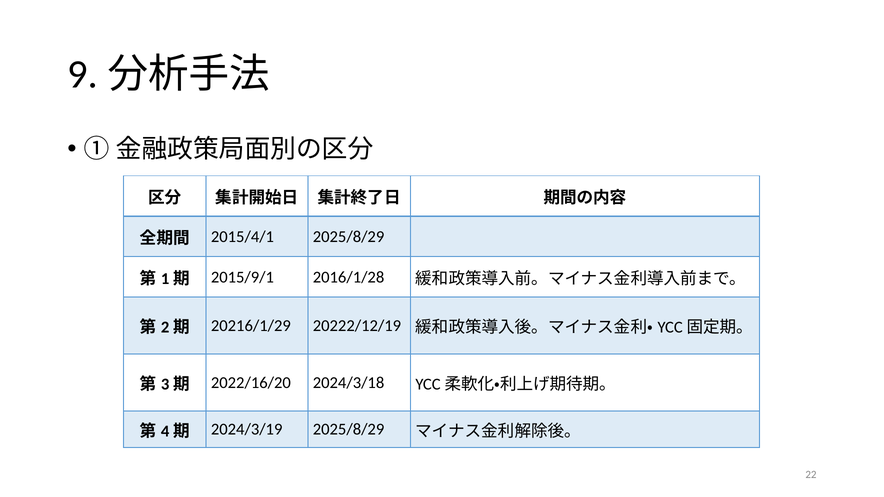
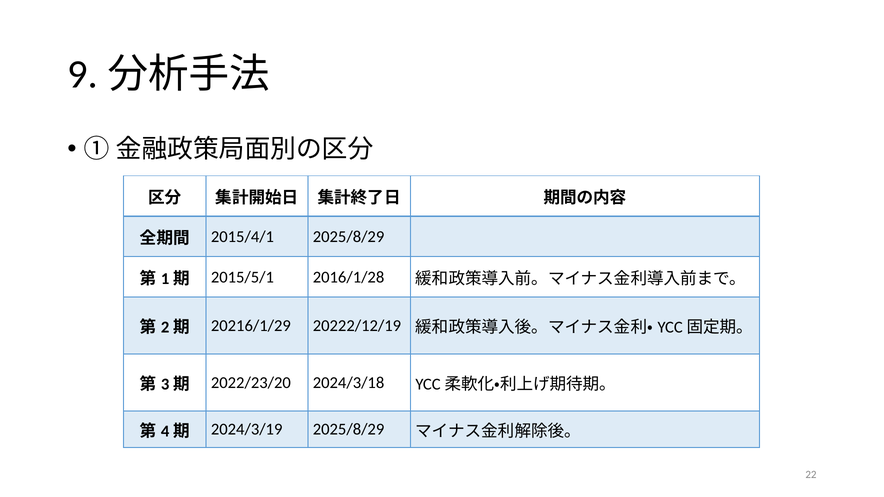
2015/9/1: 2015/9/1 -> 2015/5/1 (242, 277)
2022/16/20: 2022/16/20 -> 2022/23/20 (251, 383)
